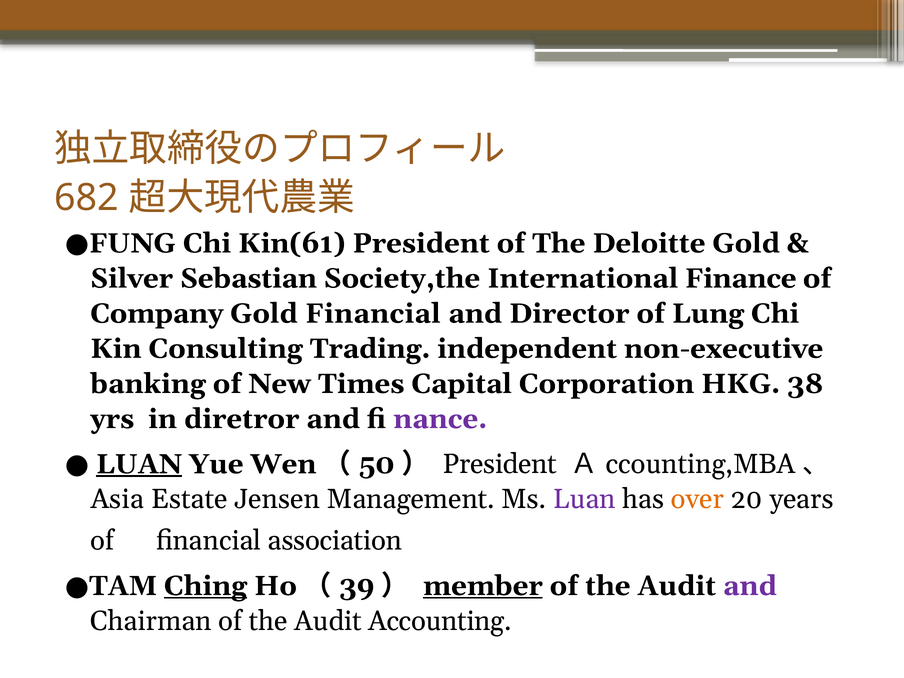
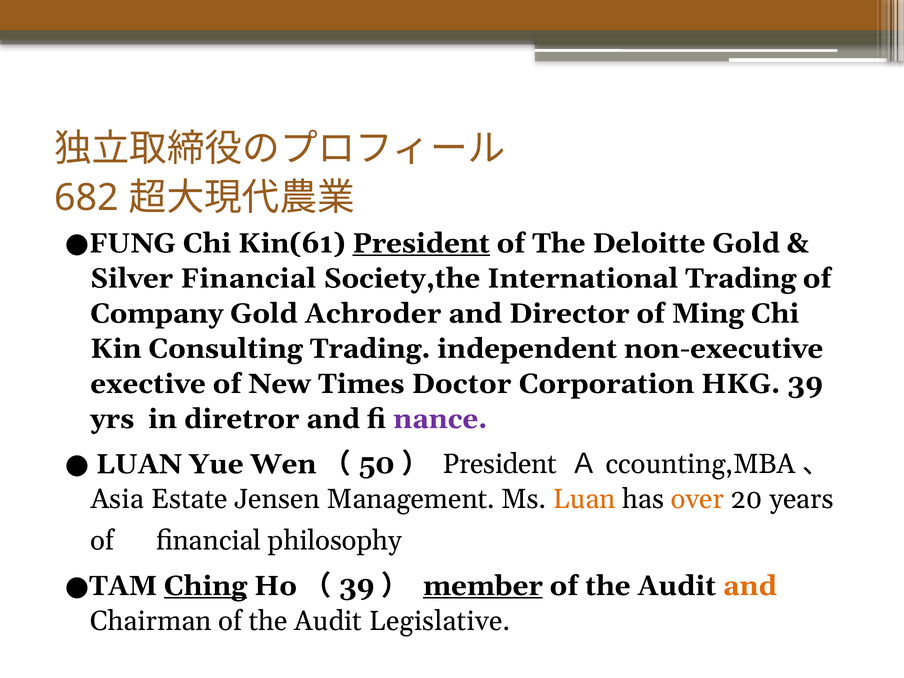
President underline: none -> present (421, 243)
Silver Sebastian: Sebastian -> Financial (248, 278)
International Finance: Finance -> Trading (741, 278)
Gold Financial: Financial -> Achroder (373, 314)
Lung: Lung -> Ming (708, 314)
banking: banking -> exective (148, 384)
Capital: Capital -> Doctor (461, 384)
38: 38 -> 39 (805, 384)
LUAN underline: present -> none (139, 464)
Luan colour: purple -> orange (584, 499)
association: association -> philosophy (335, 541)
and colour: purple -> orange (750, 586)
Accounting: Accounting -> Legislative (440, 621)
